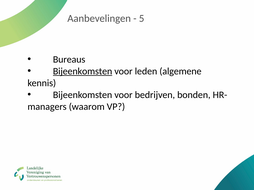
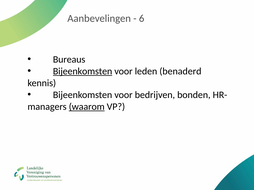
5: 5 -> 6 (142, 19)
algemene: algemene -> benaderd (180, 71)
waarom underline: none -> present (87, 107)
